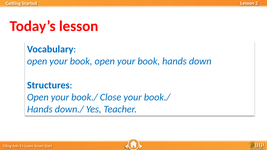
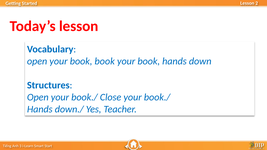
book open: open -> book (105, 61)
